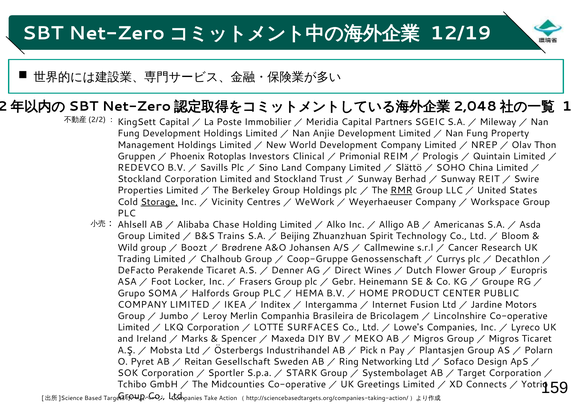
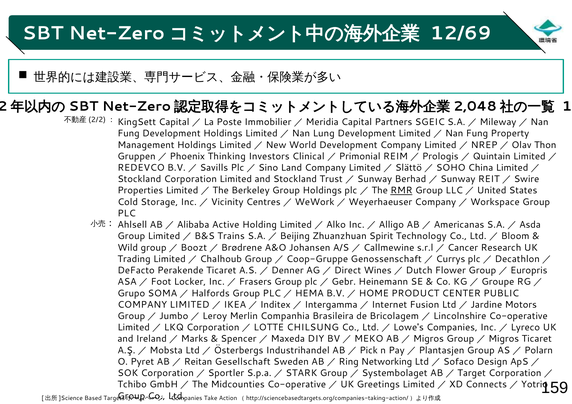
12/19: 12/19 -> 12/69 (461, 33)
Anjie: Anjie -> Lung (324, 134)
Rotoplas: Rotoplas -> Thinking (227, 156)
Storage underline: present -> none (159, 202)
Chase: Chase -> Active (226, 225)
SURFACES: SURFACES -> CHILSUNG (313, 328)
